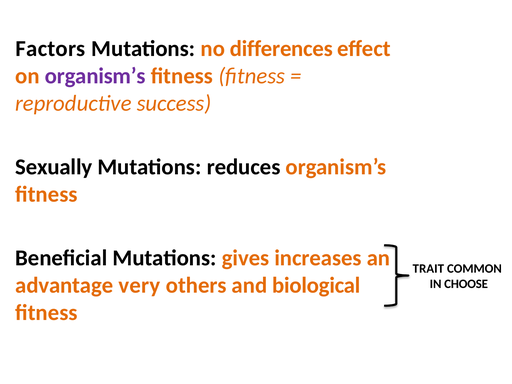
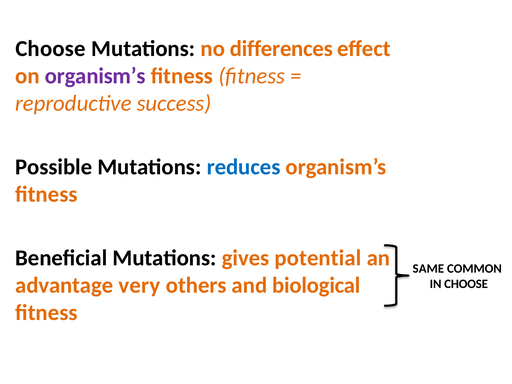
Factors: Factors -> Choose (51, 49)
Sexually: Sexually -> Possible (54, 167)
reduces colour: black -> blue (244, 167)
increases: increases -> potential (318, 258)
TRAIT: TRAIT -> SAME (428, 269)
